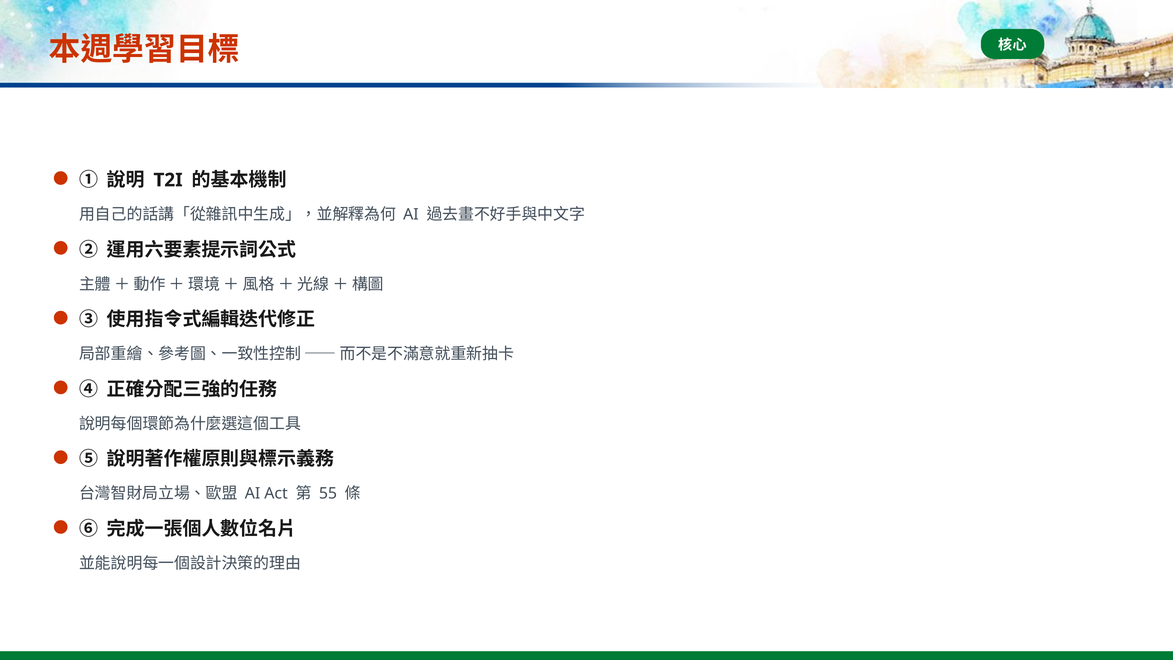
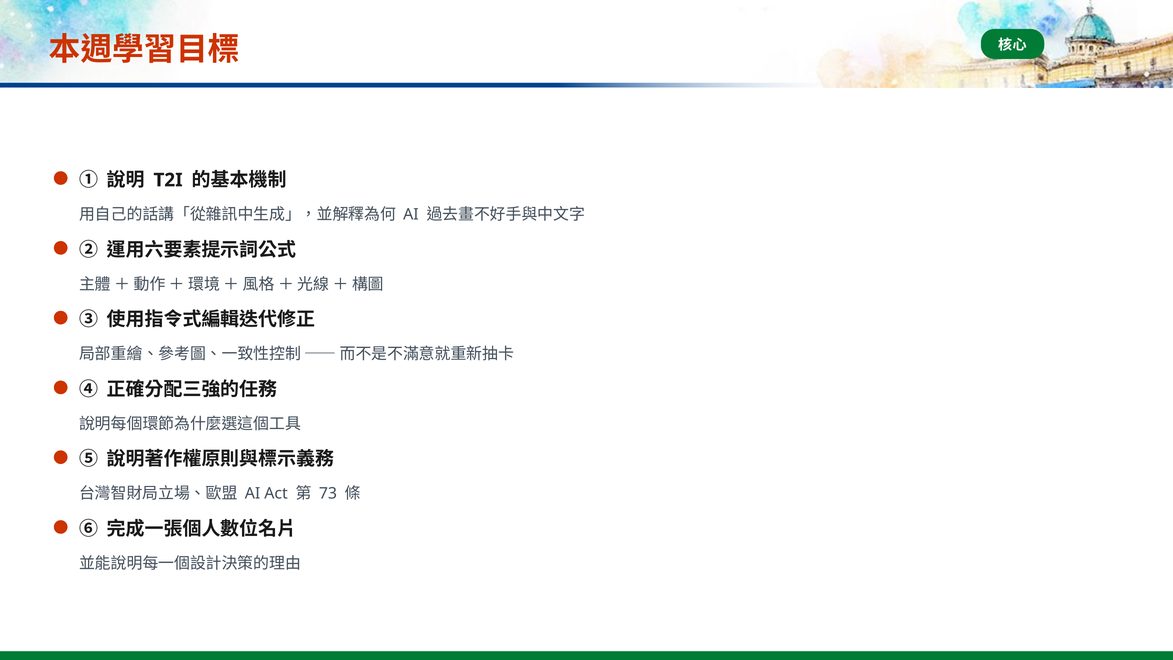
55: 55 -> 73 (328, 493)
